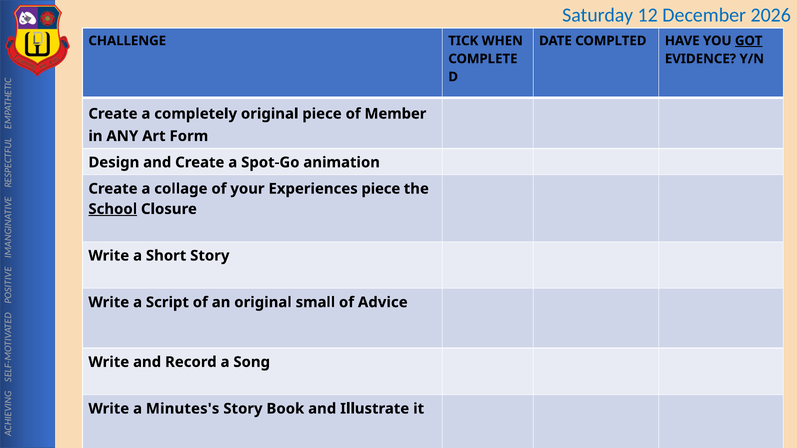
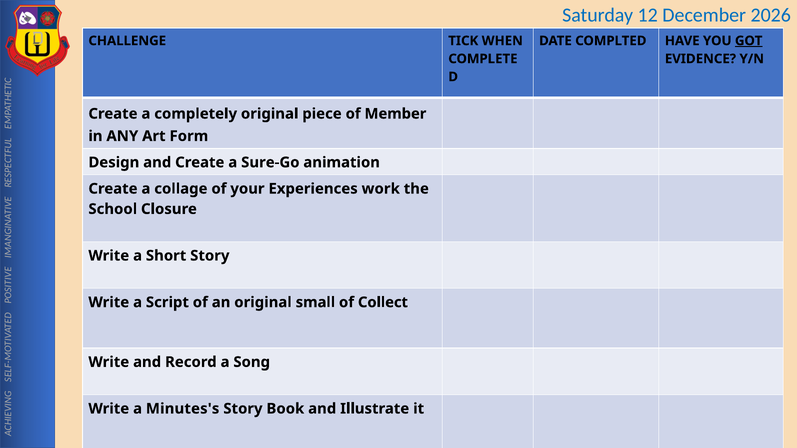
Spot-Go: Spot-Go -> Sure-Go (270, 163)
Experiences piece: piece -> work (381, 189)
School underline: present -> none (113, 209)
Advice: Advice -> Collect (383, 303)
